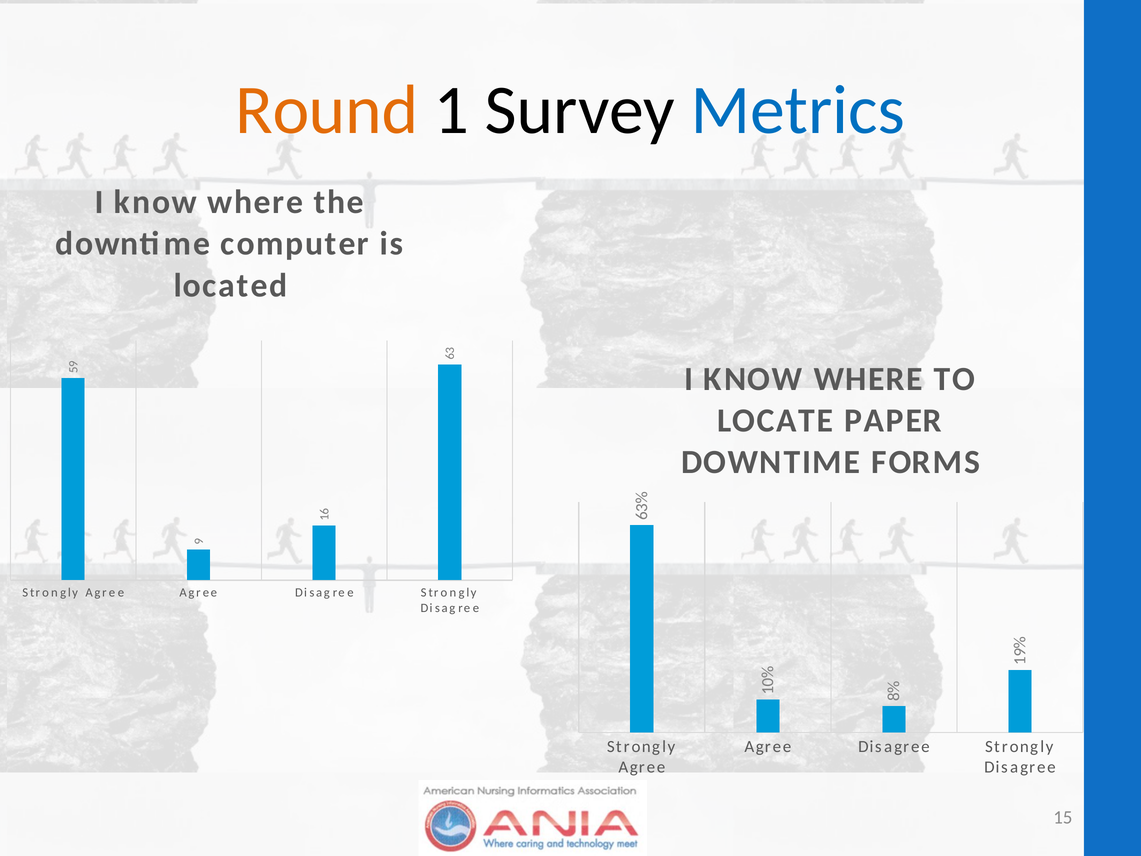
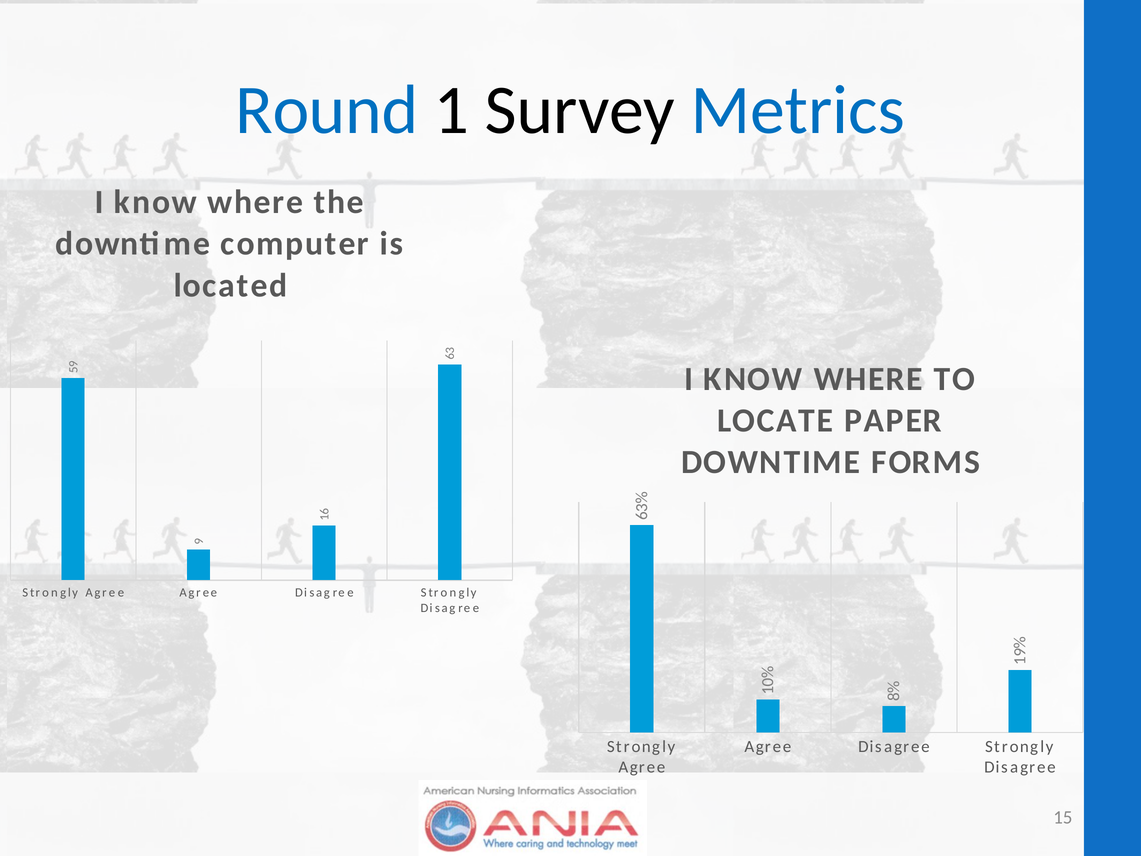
Round colour: orange -> blue (327, 110)
